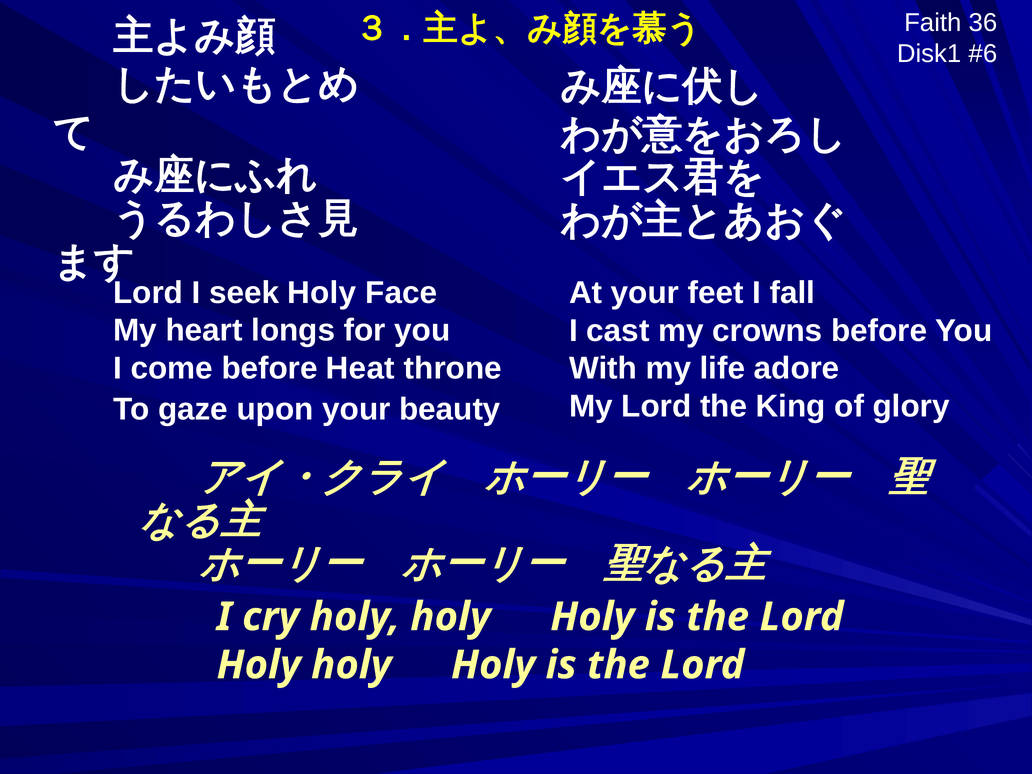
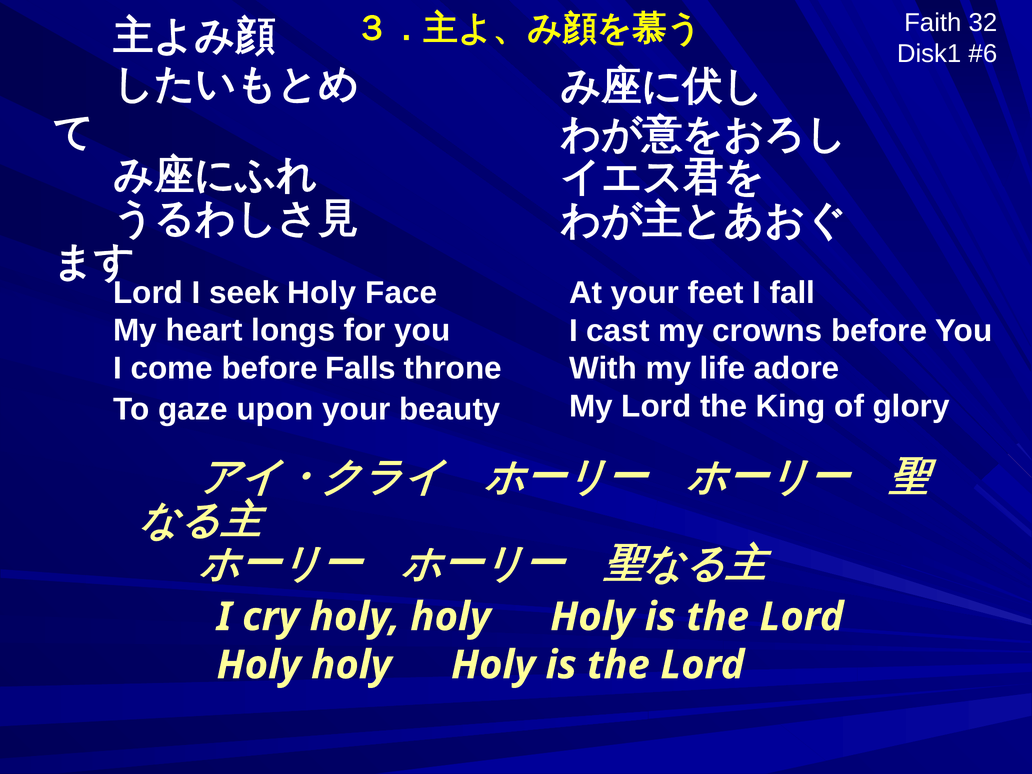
36: 36 -> 32 (983, 23)
Heat: Heat -> Falls (361, 368)
